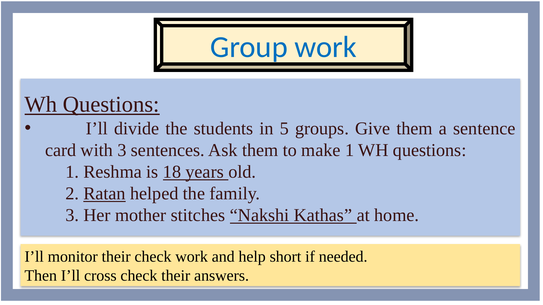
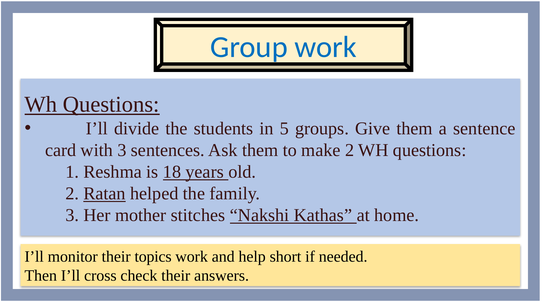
make 1: 1 -> 2 (350, 150)
their check: check -> topics (153, 257)
